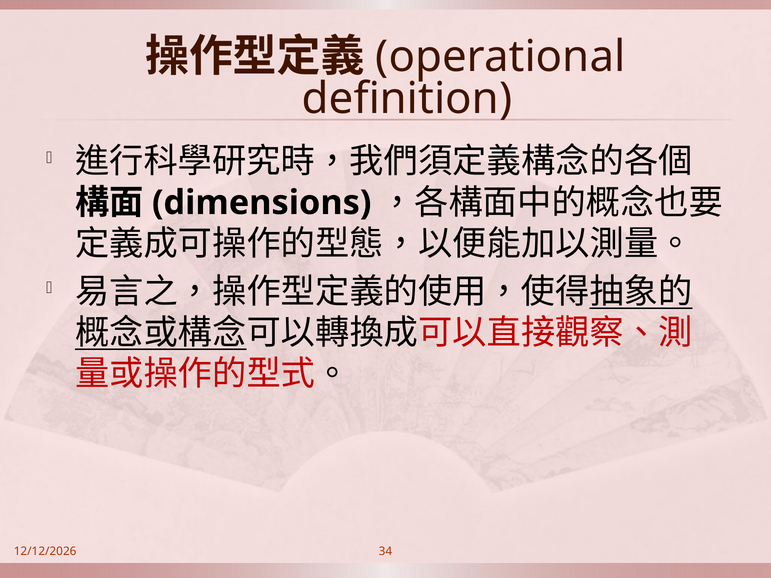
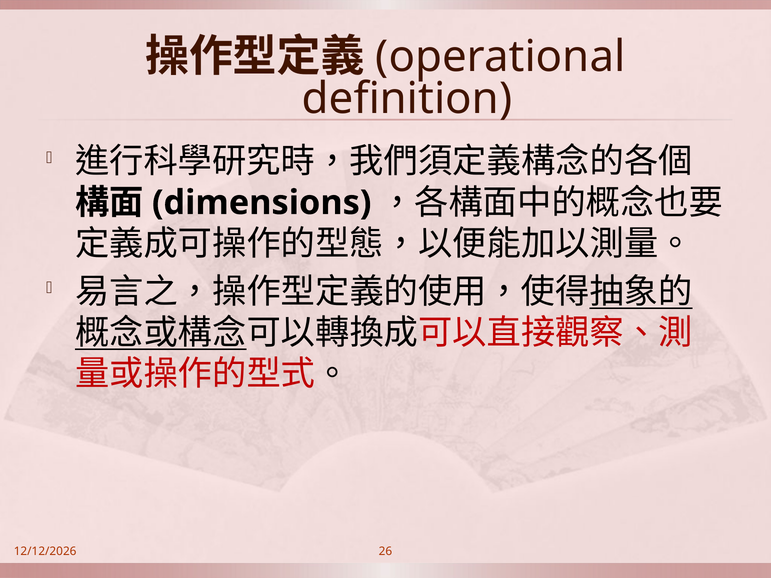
34: 34 -> 26 (385, 551)
